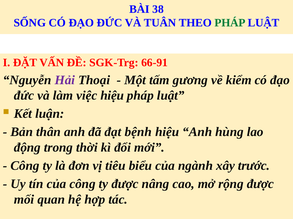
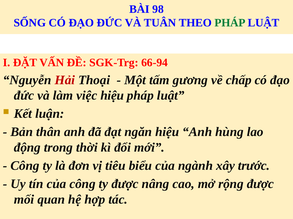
38: 38 -> 98 (158, 9)
66-91: 66-91 -> 66-94 (155, 63)
Hải colour: purple -> red (65, 80)
kiểm: kiểm -> chấp (239, 80)
bệnh: bệnh -> ngăn (138, 132)
